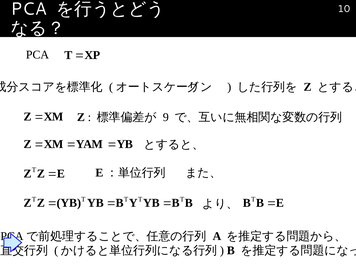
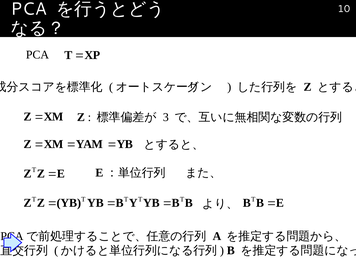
9: 9 -> 3 (166, 117)
